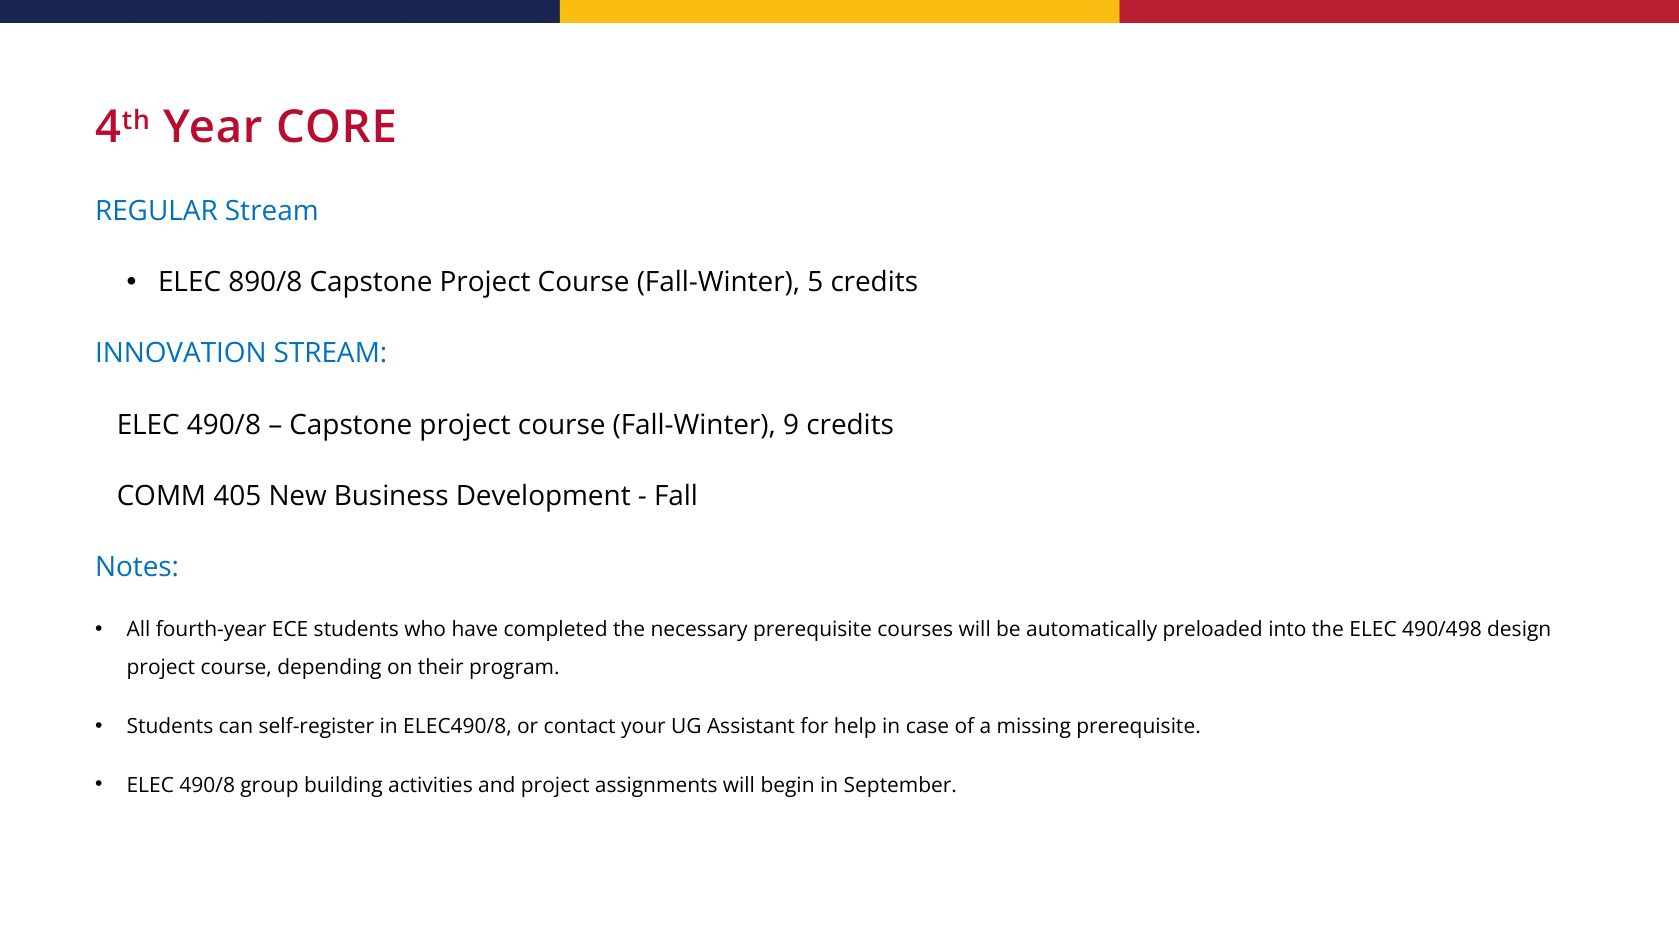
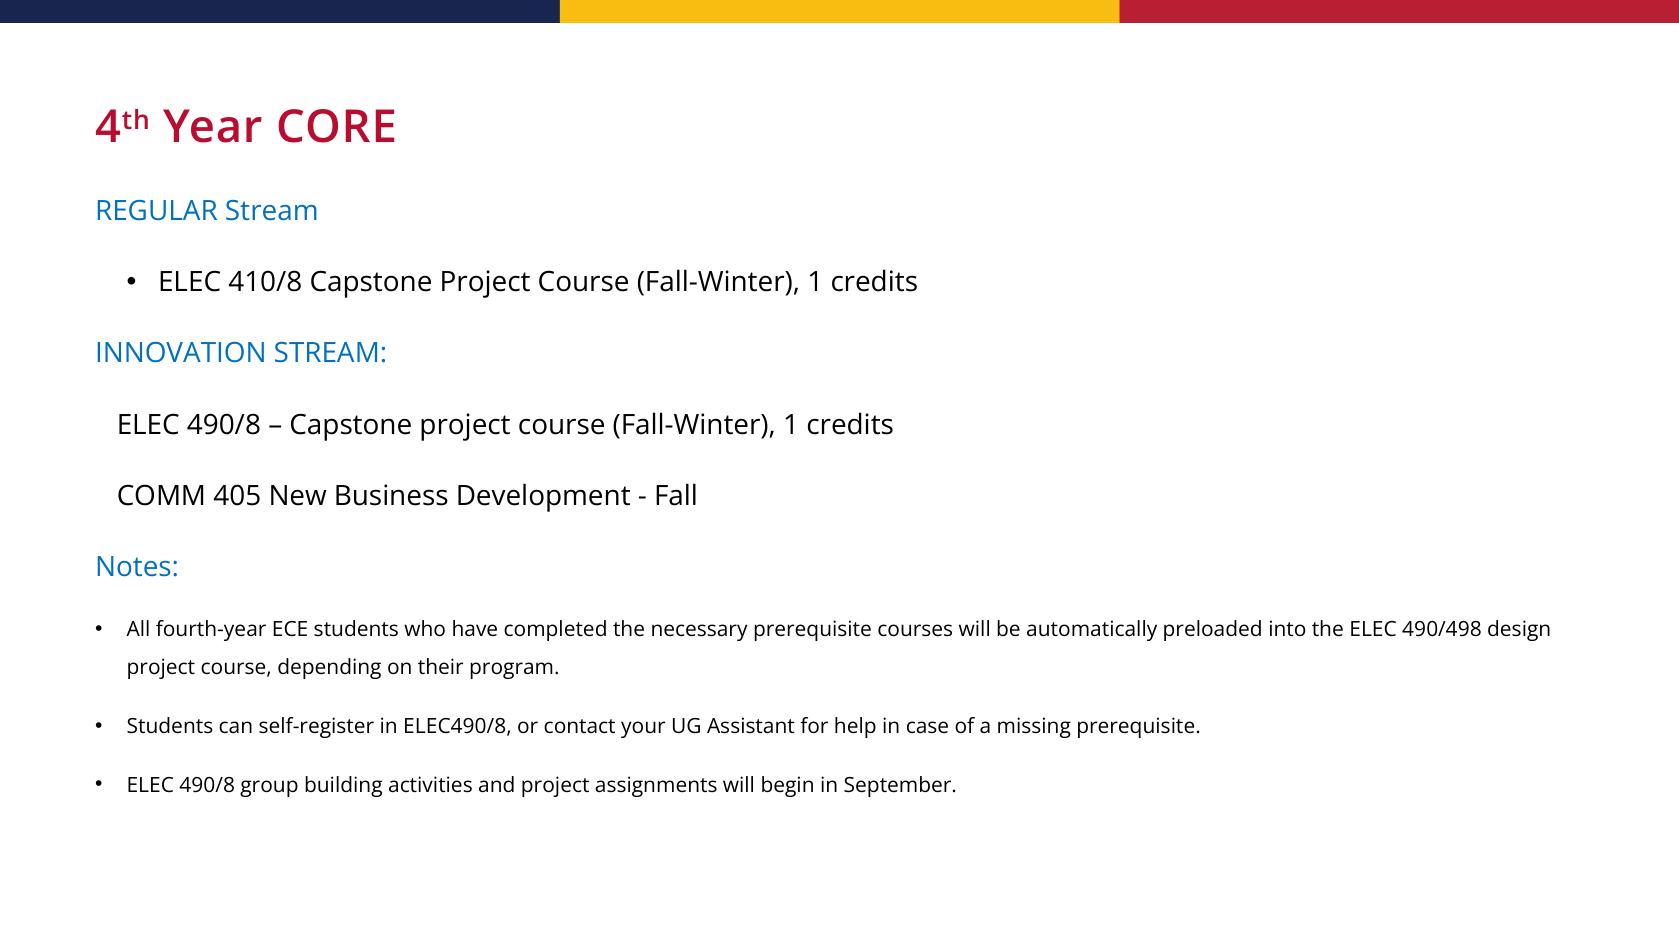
890/8: 890/8 -> 410/8 (265, 283)
5: 5 -> 1 (815, 283)
9: 9 -> 1 (791, 425)
